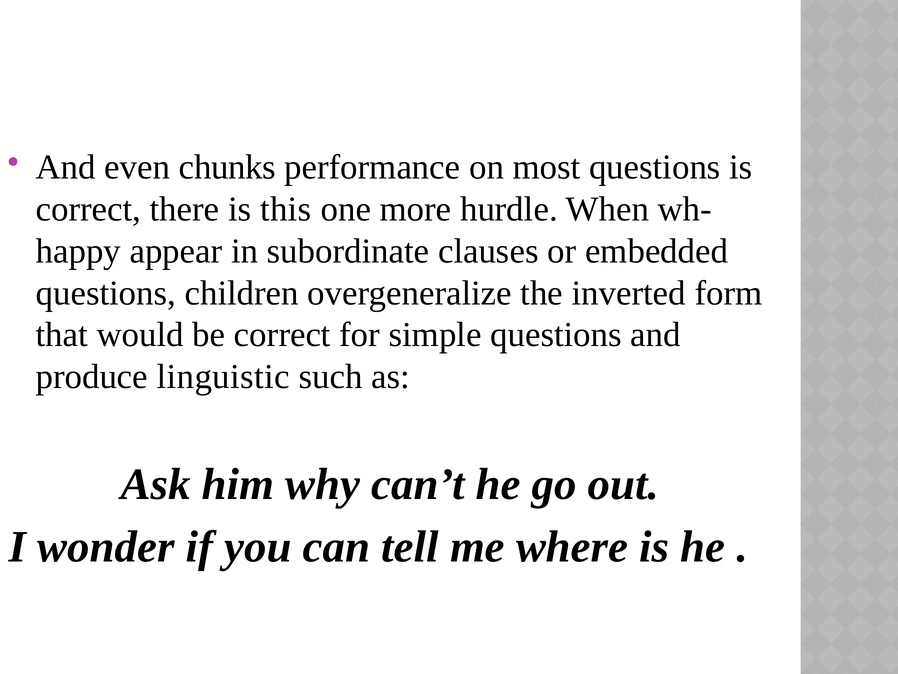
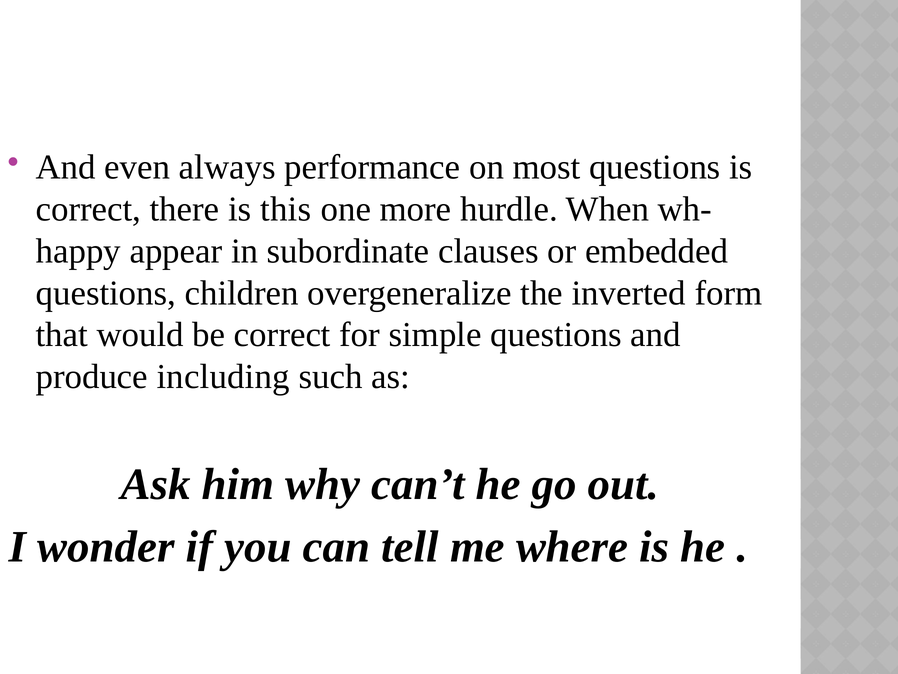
chunks: chunks -> always (227, 167)
linguistic: linguistic -> including (223, 377)
